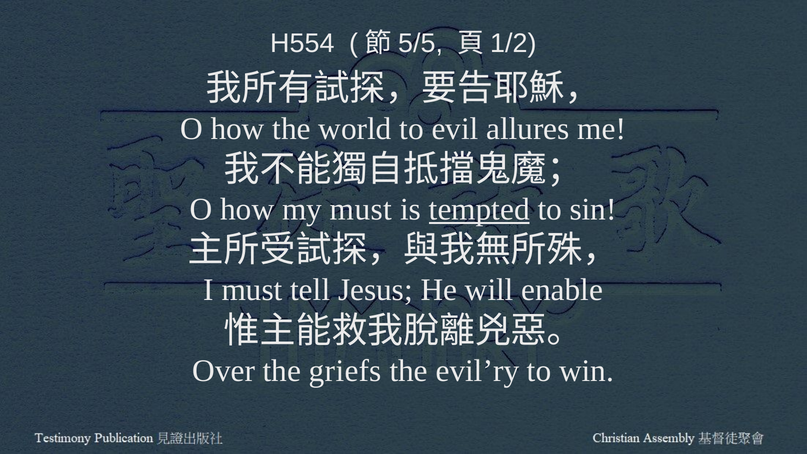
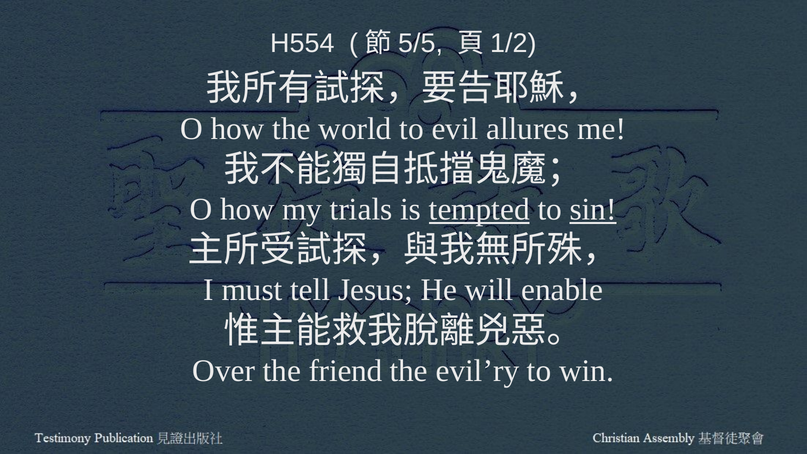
my must: must -> trials (361, 209)
sin underline: none -> present (593, 209)
griefs: griefs -> friend (346, 371)
